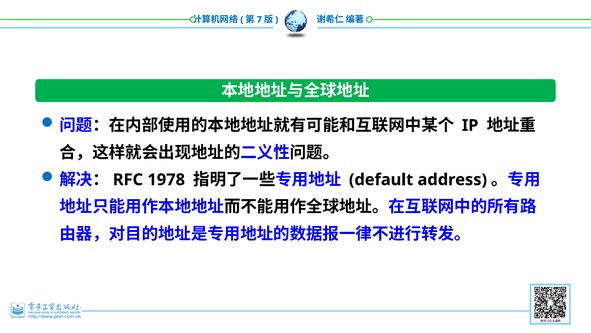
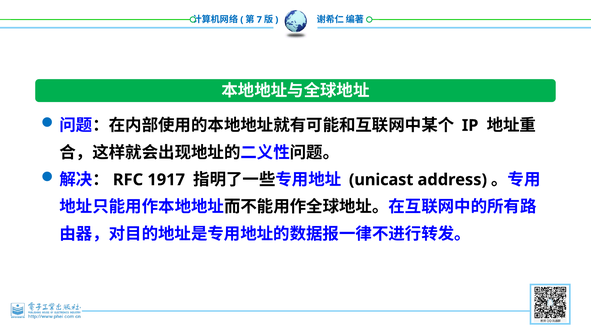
1978: 1978 -> 1917 (166, 179)
default: default -> unicast (381, 179)
